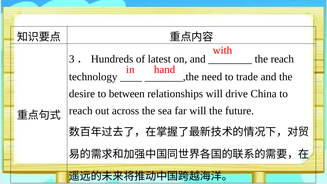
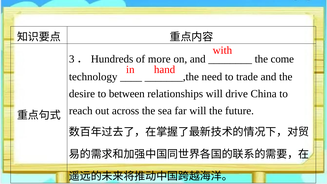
latest: latest -> more (159, 59)
the reach: reach -> come (282, 59)
